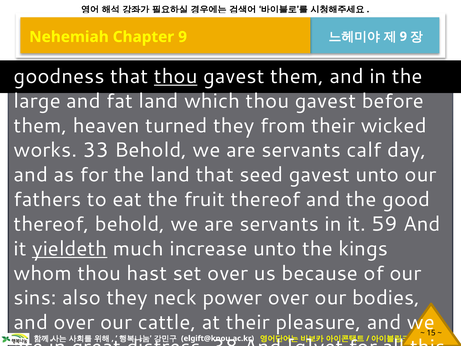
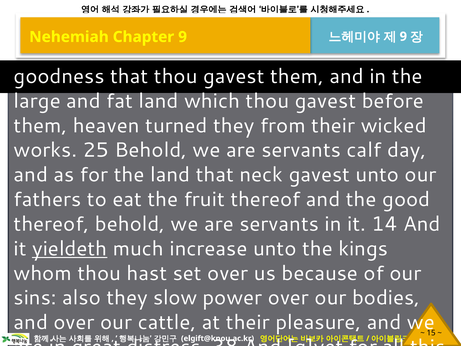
thou underline: present -> none (176, 76)
33: 33 -> 25 (96, 150)
seed: seed -> neck (261, 175)
59: 59 -> 14 (384, 224)
neck: neck -> slow (175, 298)
